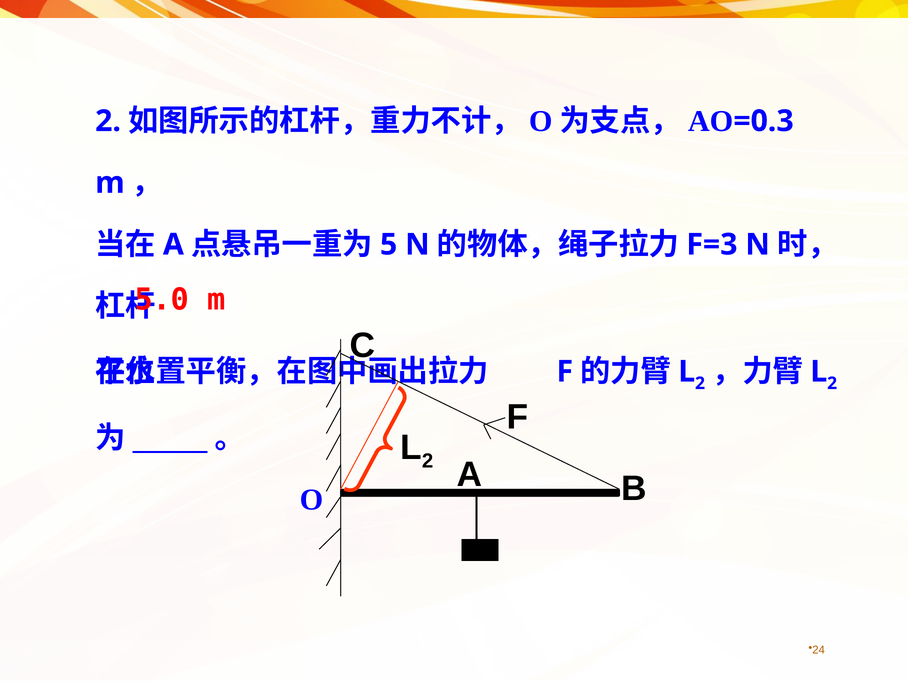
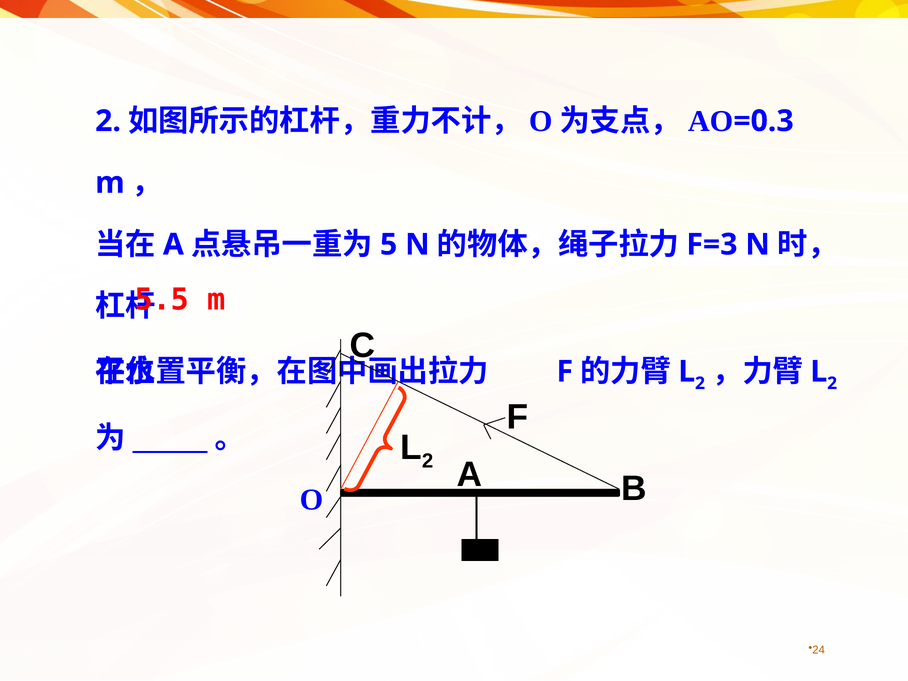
5.0: 5.0 -> 5.5 (162, 300)
